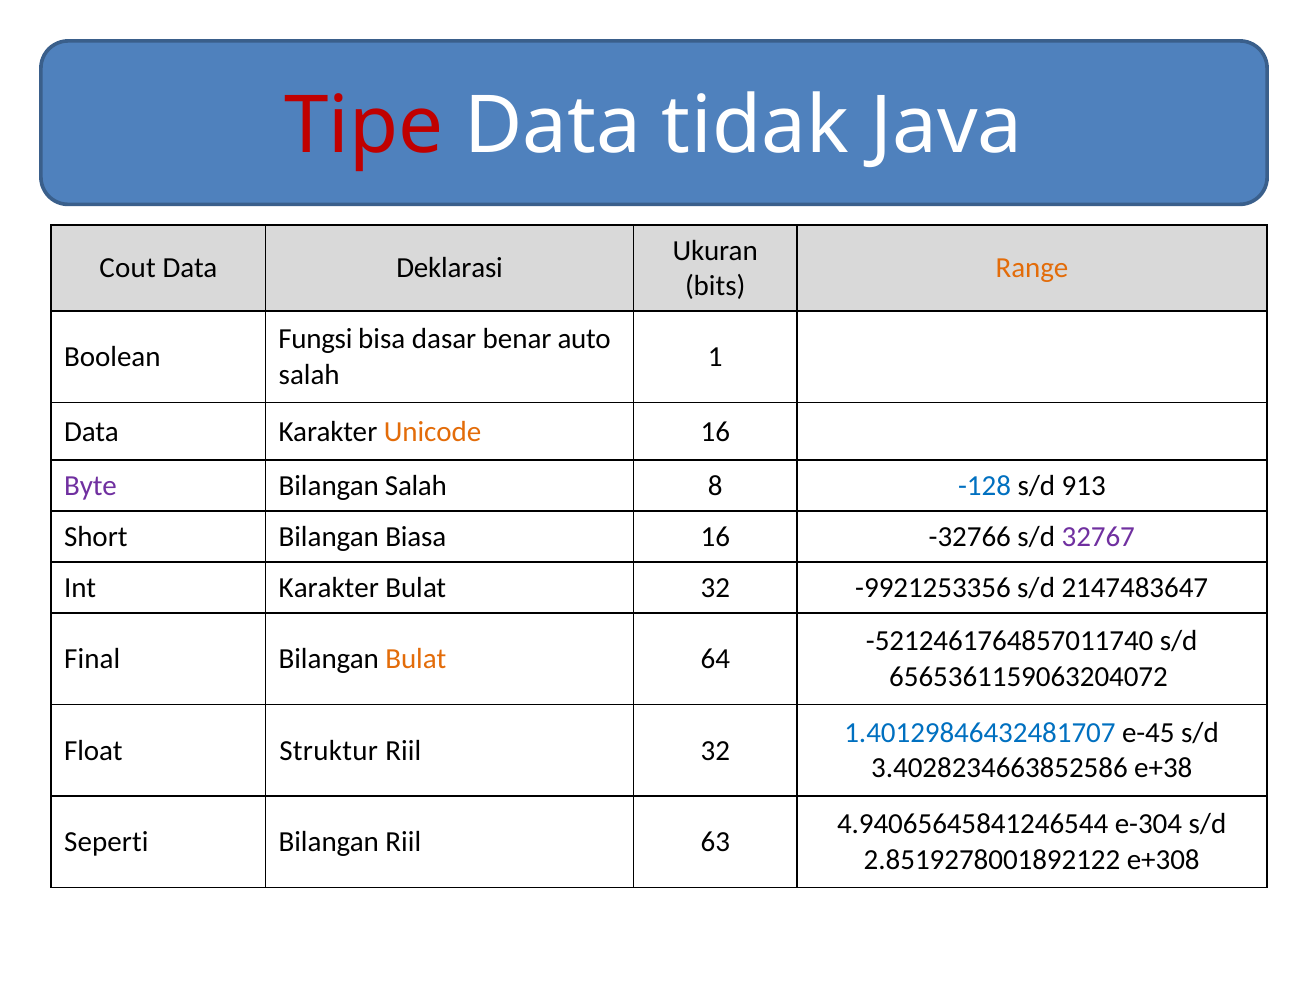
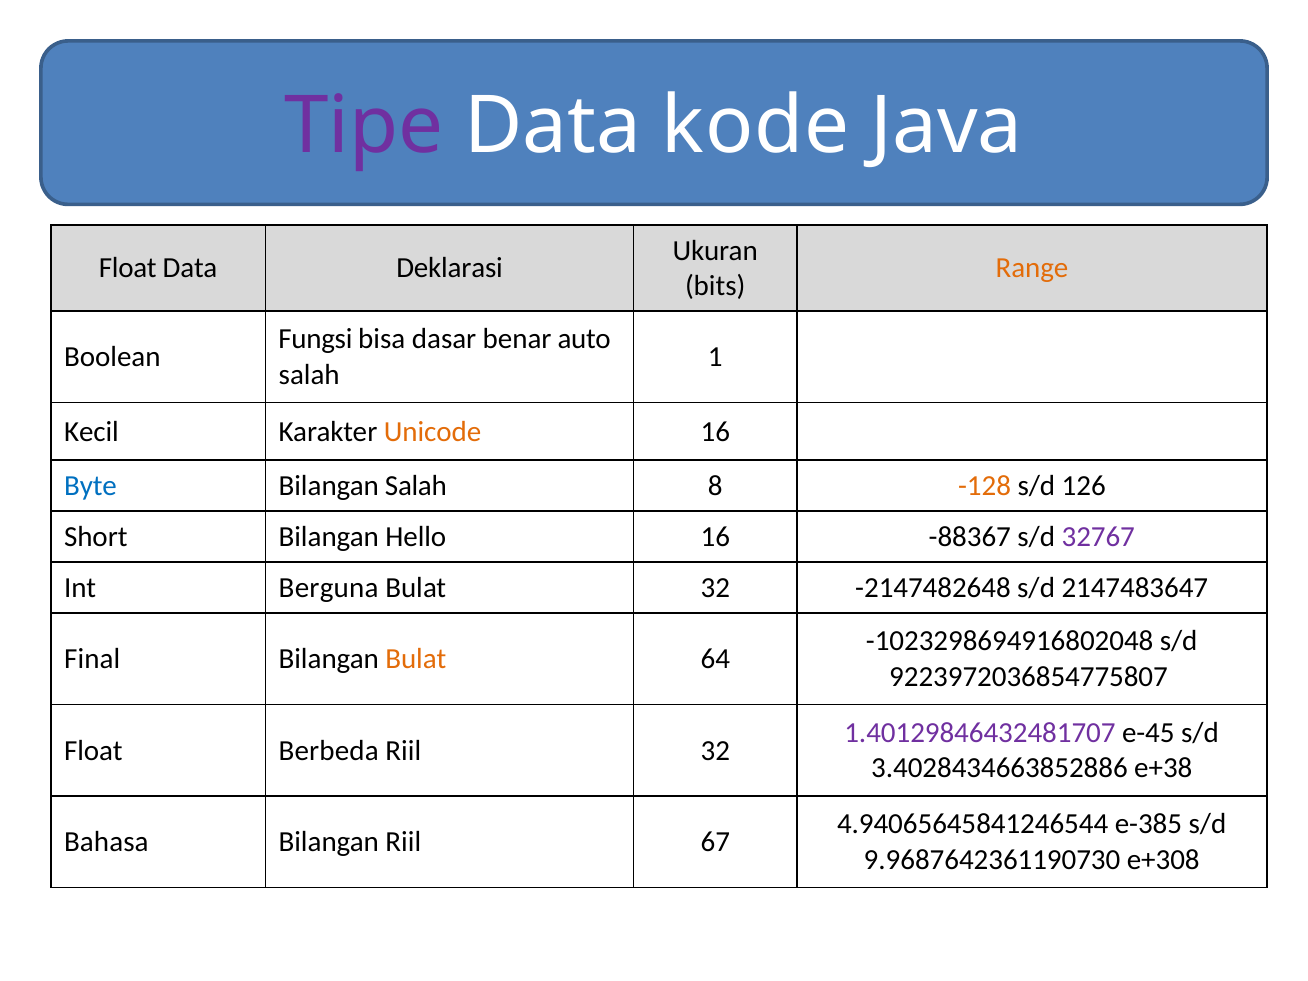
Tipe colour: red -> purple (364, 127)
tidak: tidak -> kode (756, 127)
Cout: Cout -> Float (128, 268)
Data: Data -> Kecil (91, 431)
Byte colour: purple -> blue (91, 486)
-128 colour: blue -> orange (985, 486)
913: 913 -> 126 (1084, 486)
Biasa: Biasa -> Hello (416, 537)
-32766: -32766 -> -88367 (970, 537)
Int Karakter: Karakter -> Berguna (329, 588)
-9921253356: -9921253356 -> -2147482648 (933, 588)
-5212461764857011740: -5212461764857011740 -> -1023298694916802048 (1010, 641)
6565361159063204072: 6565361159063204072 -> 9223972036854775807 (1029, 677)
1.40129846432481707 colour: blue -> purple (980, 733)
Struktur: Struktur -> Berbeda (329, 751)
3.4028234663852586: 3.4028234663852586 -> 3.4028434663852886 (999, 768)
e-304: e-304 -> e-385 (1148, 824)
Seperti: Seperti -> Bahasa (106, 842)
63: 63 -> 67 (715, 842)
2.8519278001892122: 2.8519278001892122 -> 9.9687642361190730 (992, 860)
